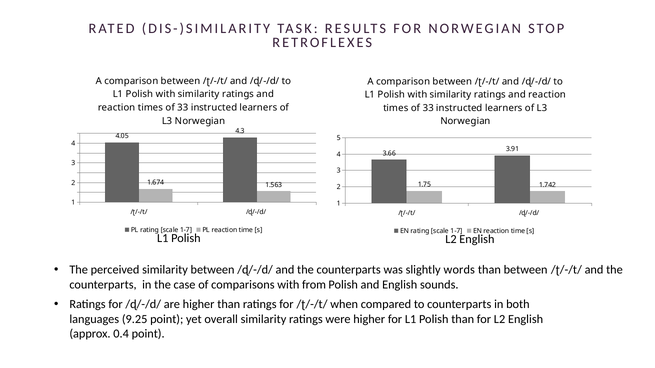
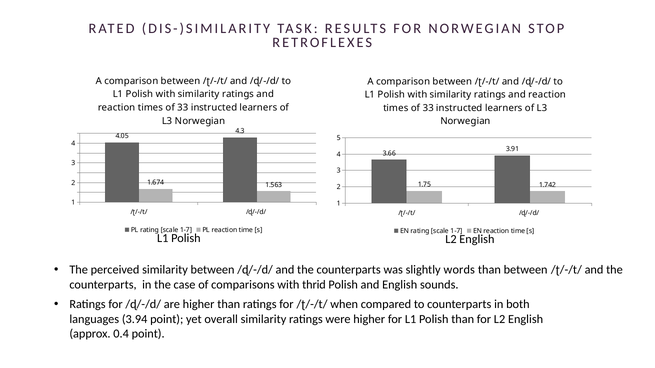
from: from -> thrid (314, 285)
9.25: 9.25 -> 3.94 (135, 319)
